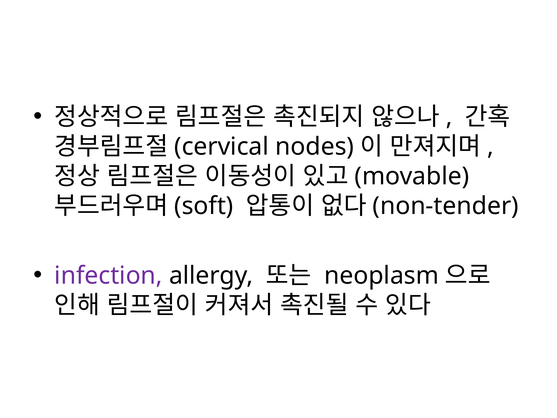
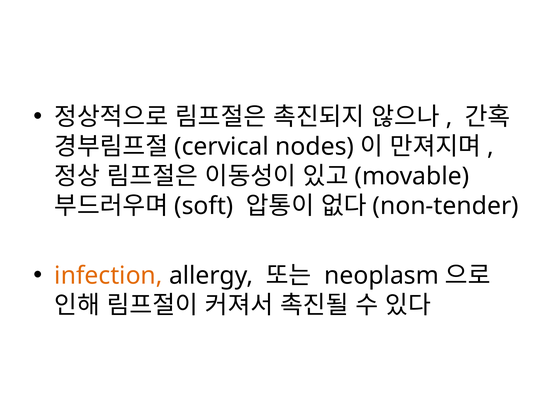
infection colour: purple -> orange (108, 275)
